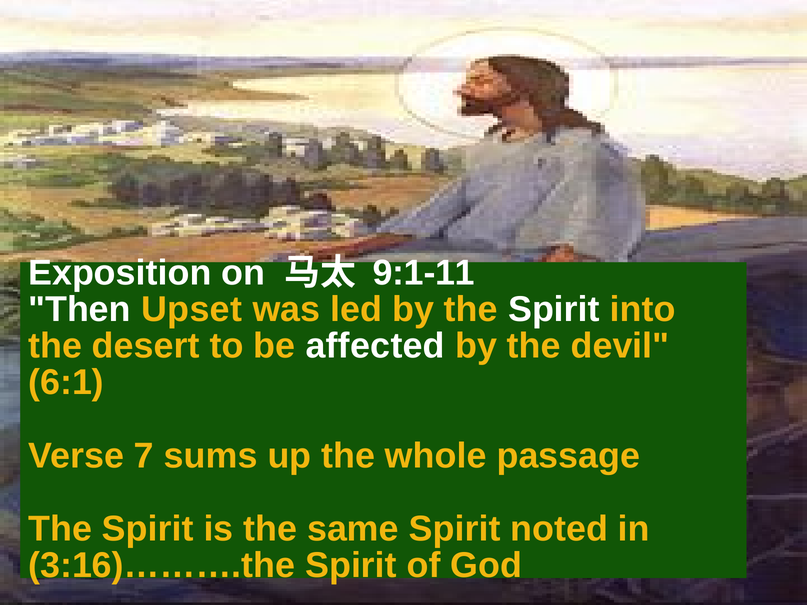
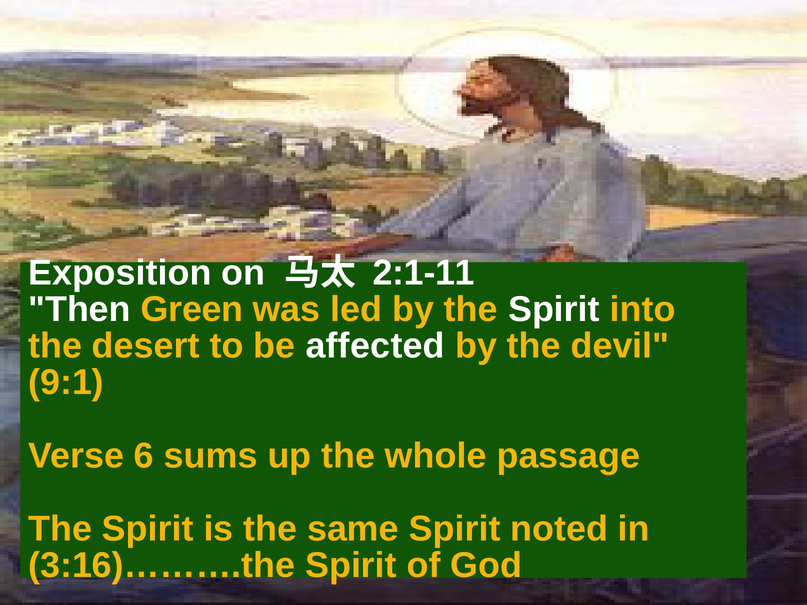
9:1-11: 9:1-11 -> 2:1-11 (424, 273)
Upset: Upset -> Green (192, 310)
6:1: 6:1 -> 9:1 (66, 383)
7: 7 -> 6 (144, 456)
